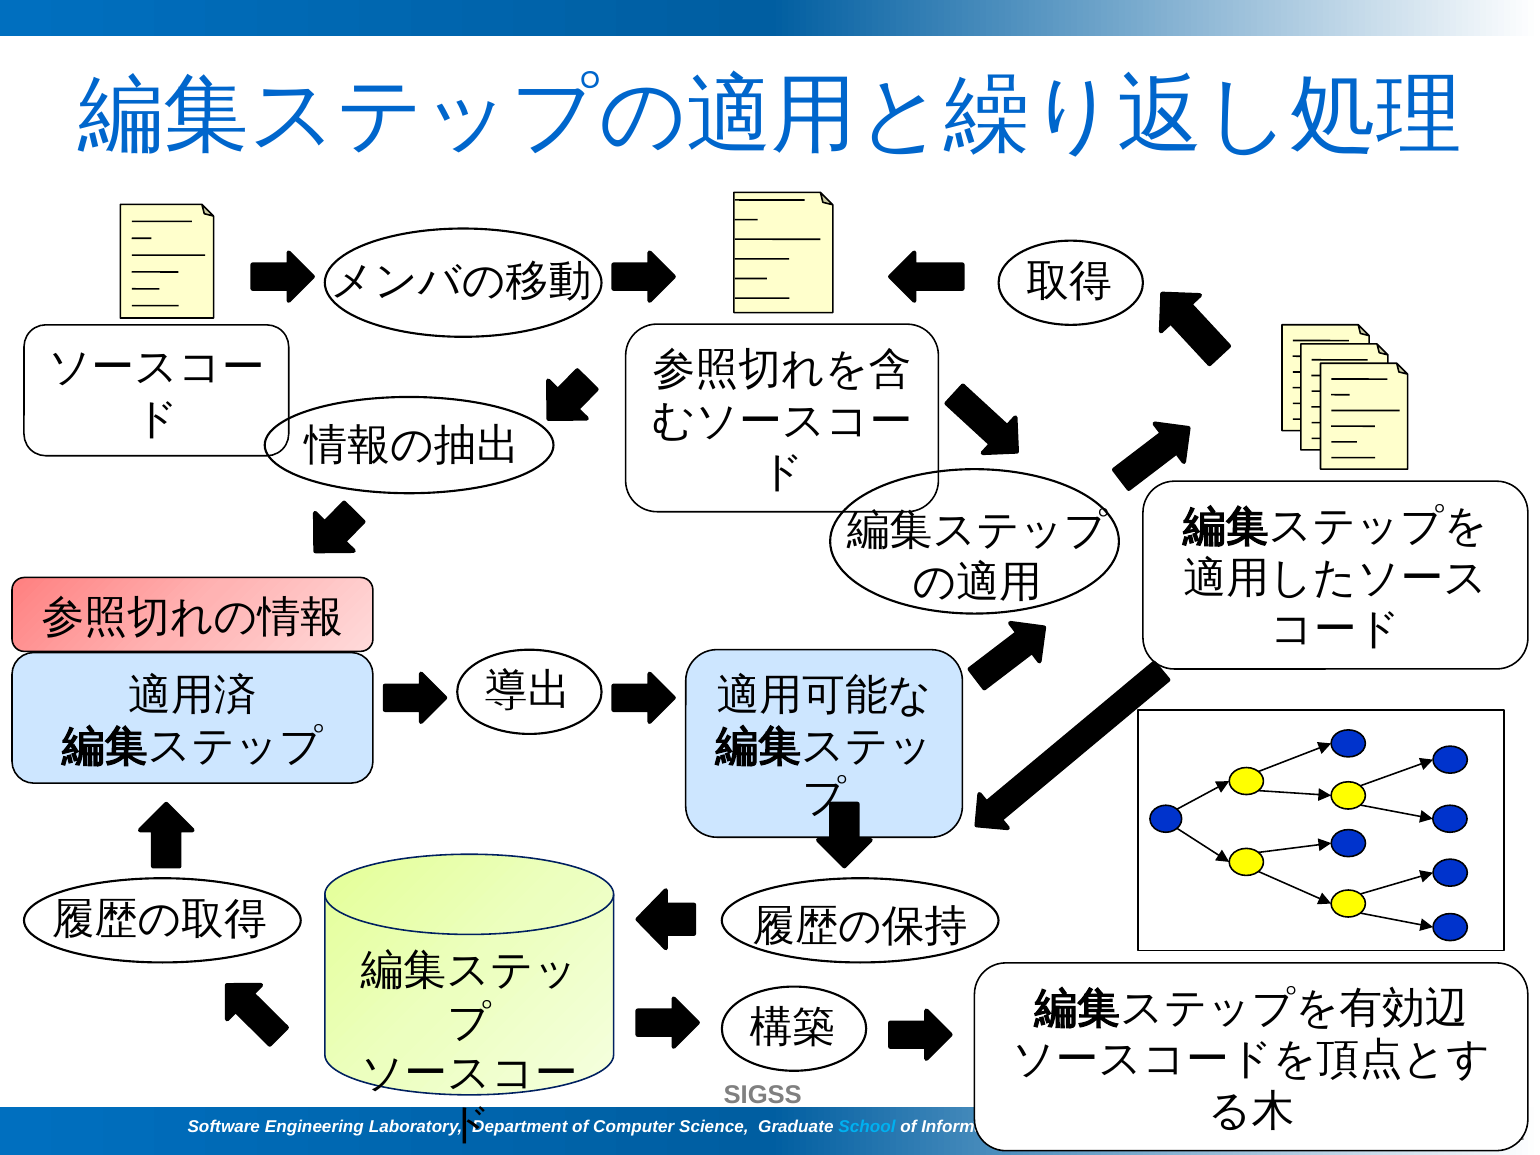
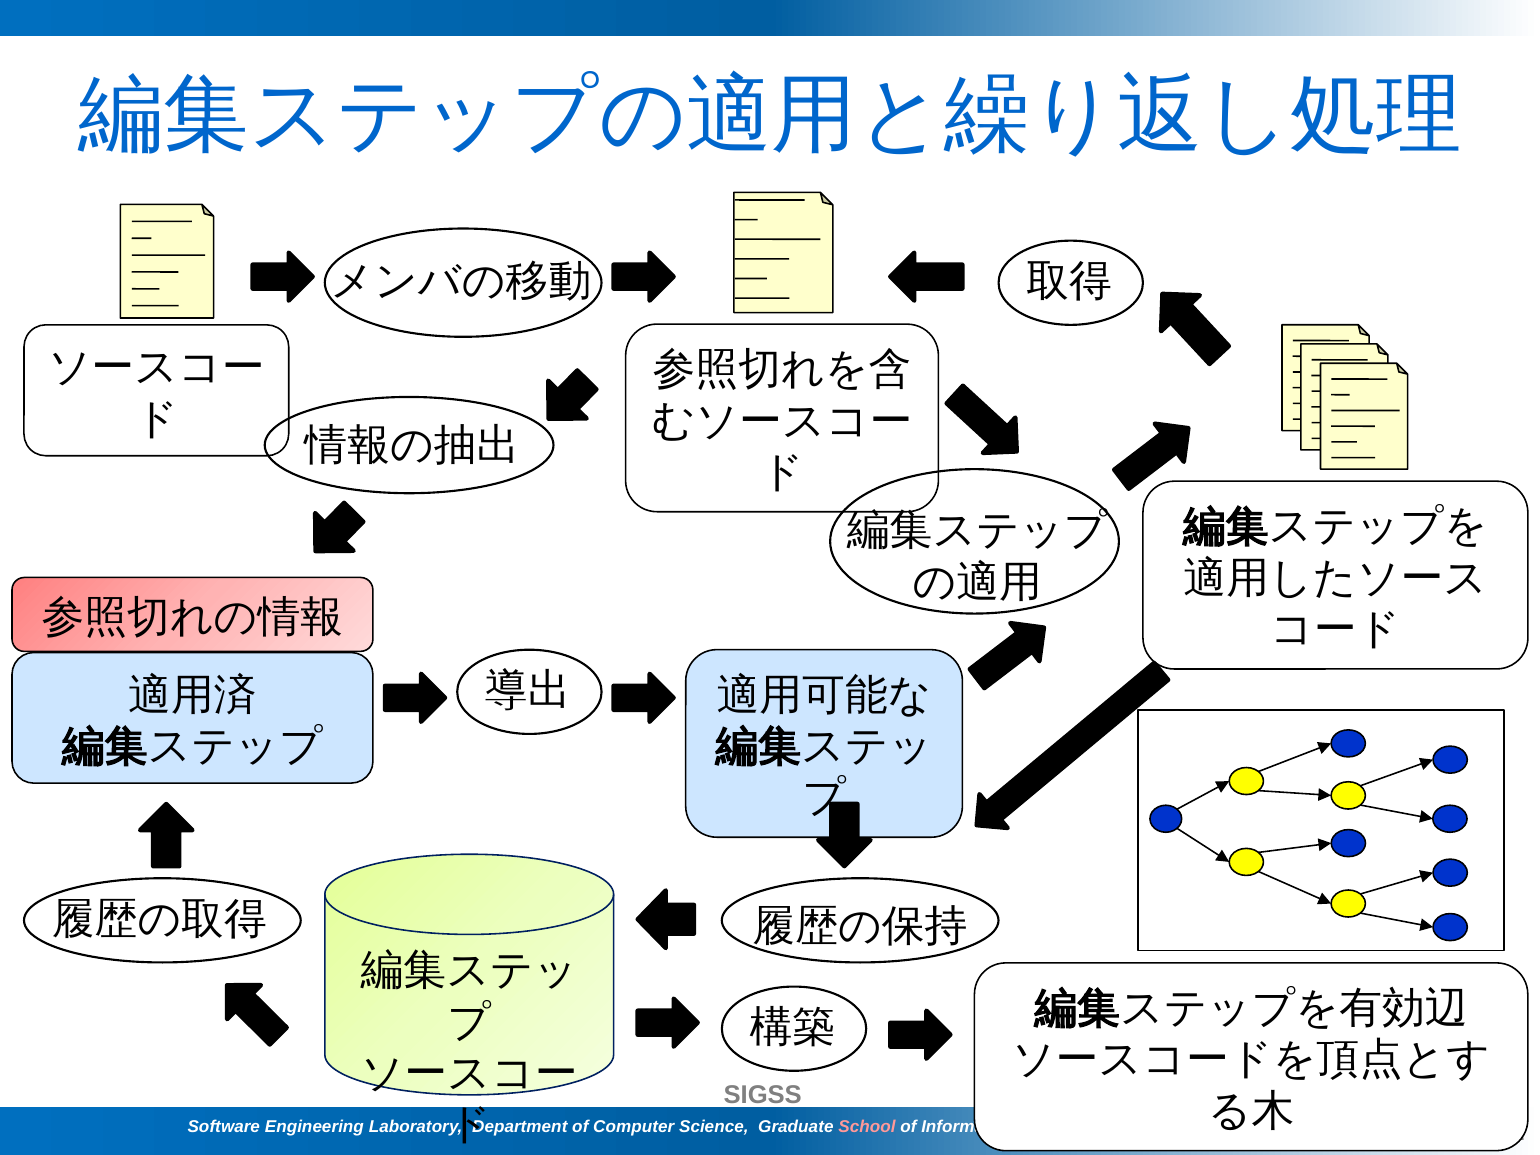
School colour: light blue -> pink (867, 1127)
